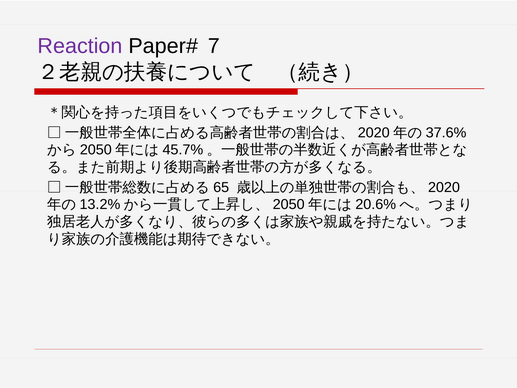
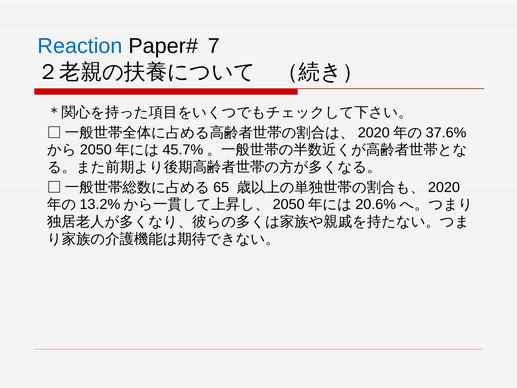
Reaction colour: purple -> blue (80, 46)
